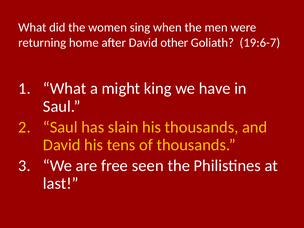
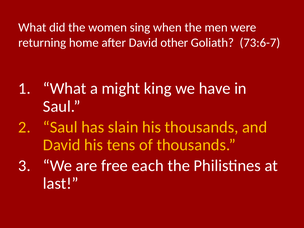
19:6-7: 19:6-7 -> 73:6-7 (260, 43)
seen: seen -> each (148, 166)
